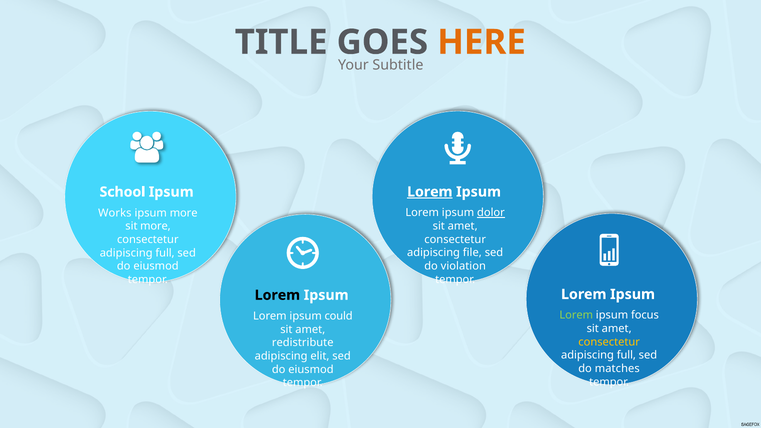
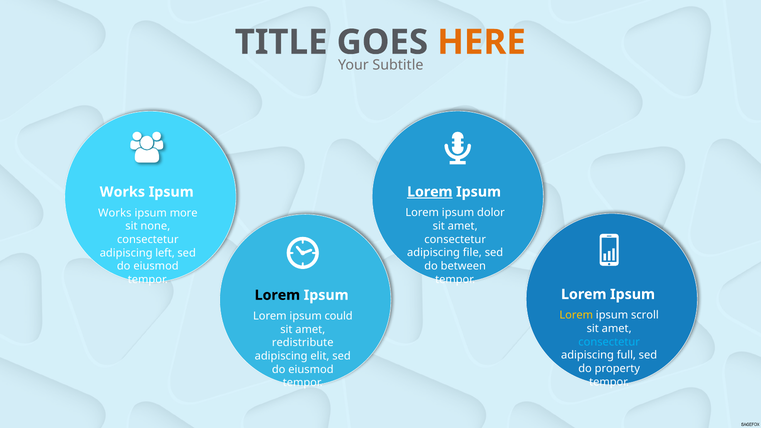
School: School -> Works (122, 192)
dolor underline: present -> none (491, 213)
sit more: more -> none (155, 226)
full: full -> left (165, 253)
violation: violation -> between (463, 266)
Lorem colour: light green -> yellow (576, 315)
focus: focus -> scroll (645, 315)
consectetur colour: yellow -> light blue (609, 342)
matches: matches -> property (617, 369)
